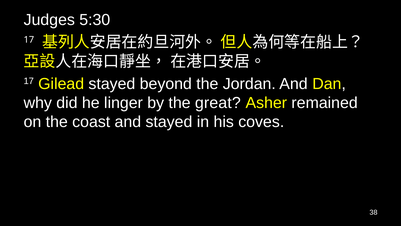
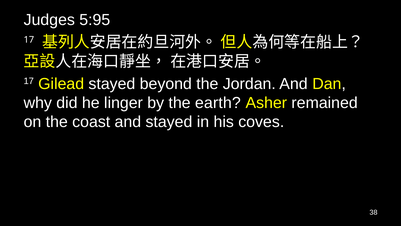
5:30: 5:30 -> 5:95 (95, 20)
great: great -> earth (218, 103)
